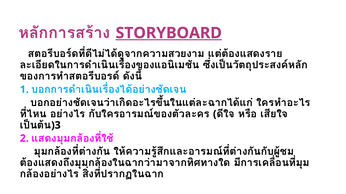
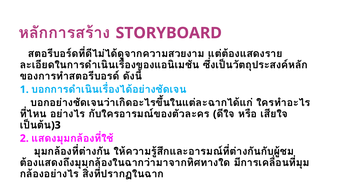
STORYBOARD underline: present -> none (169, 33)
